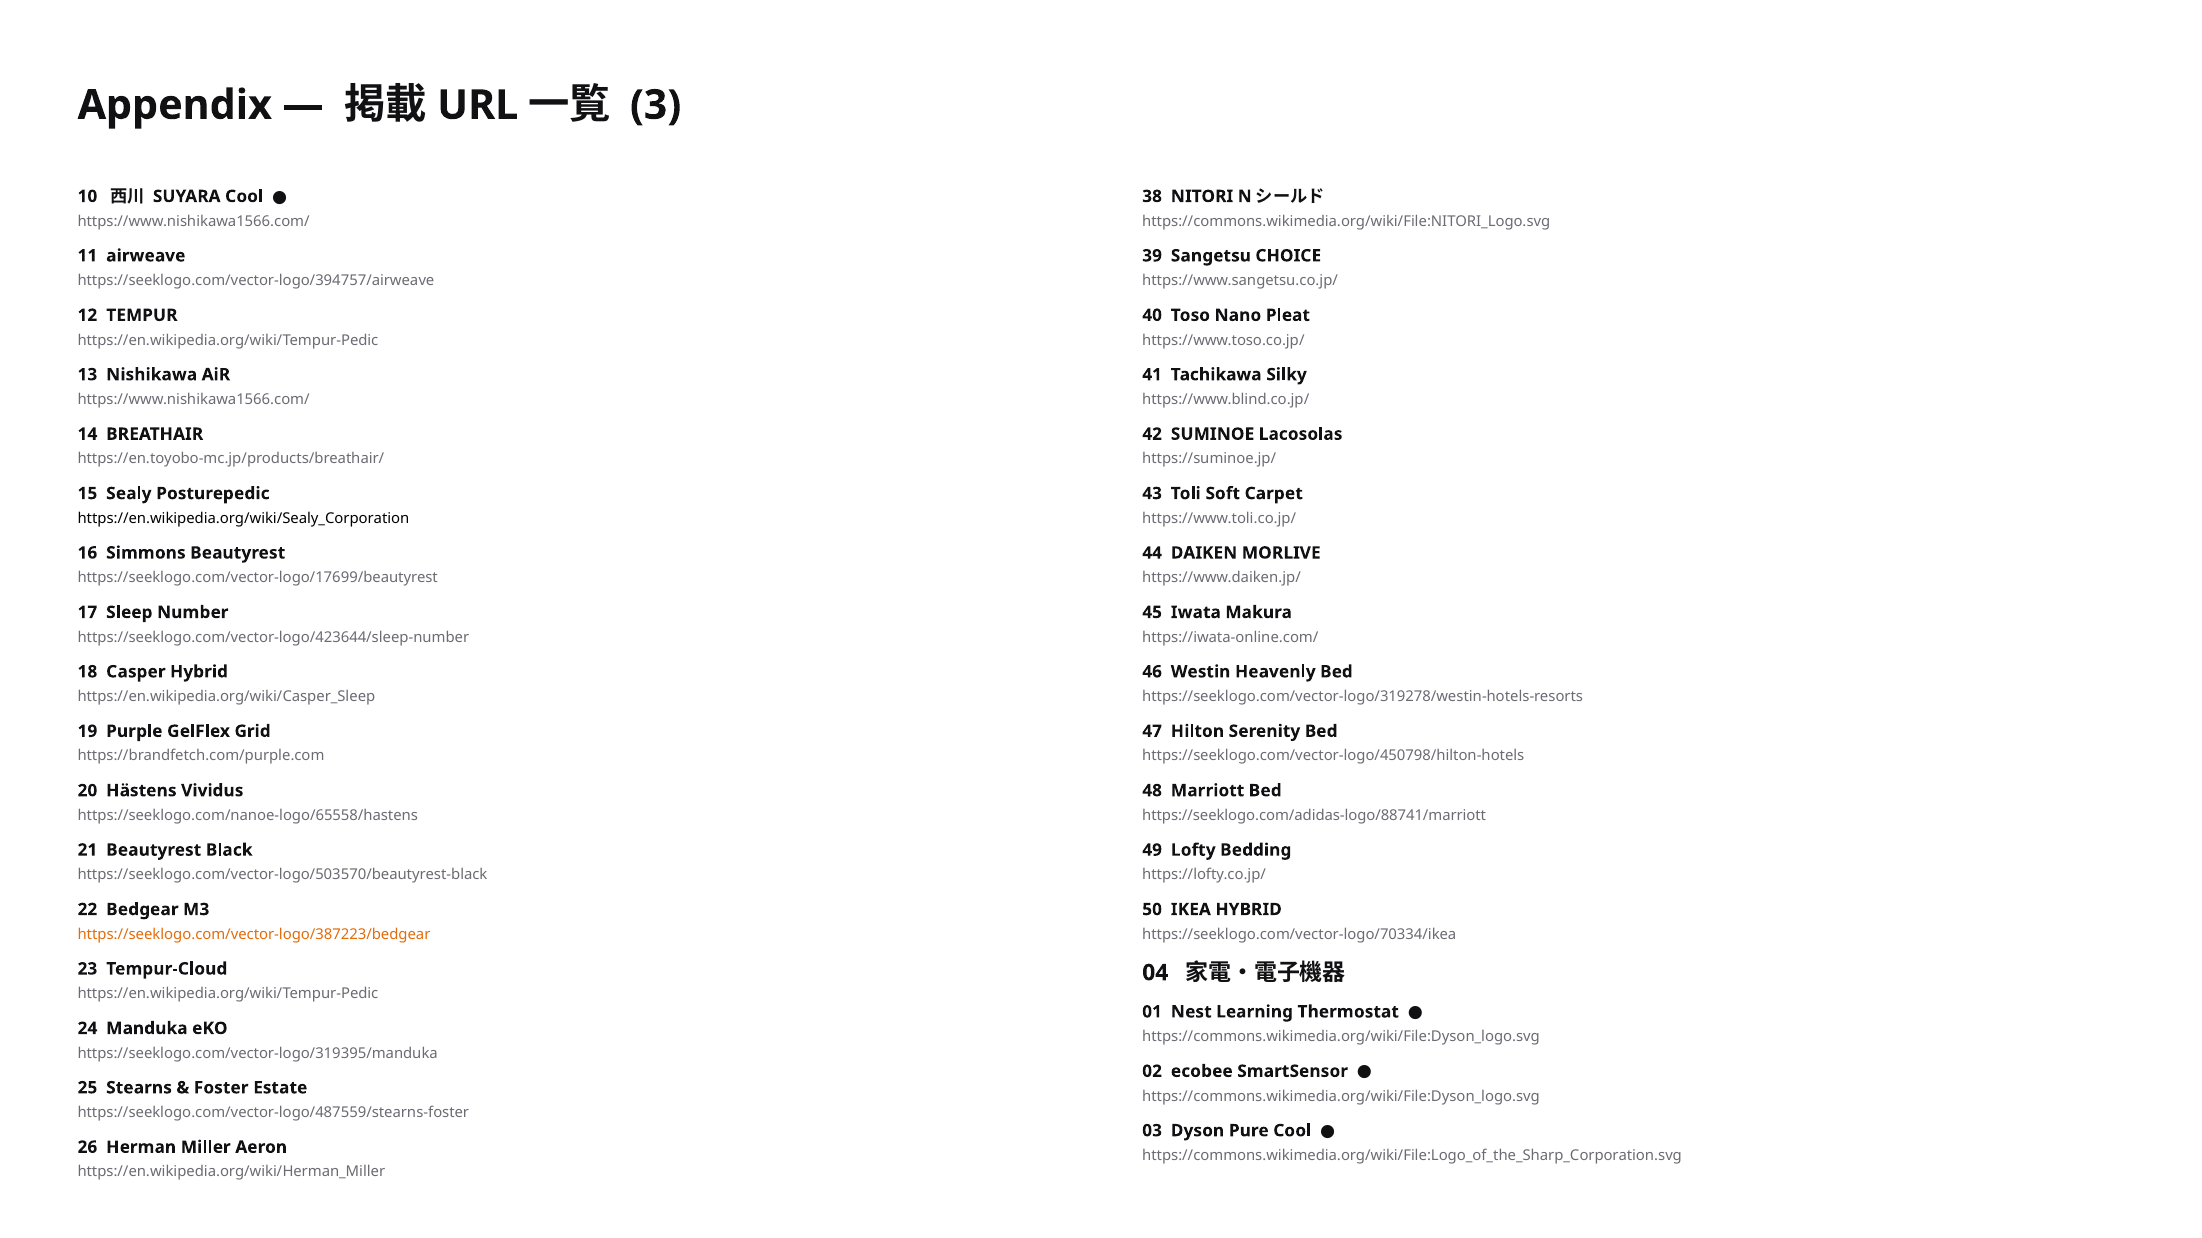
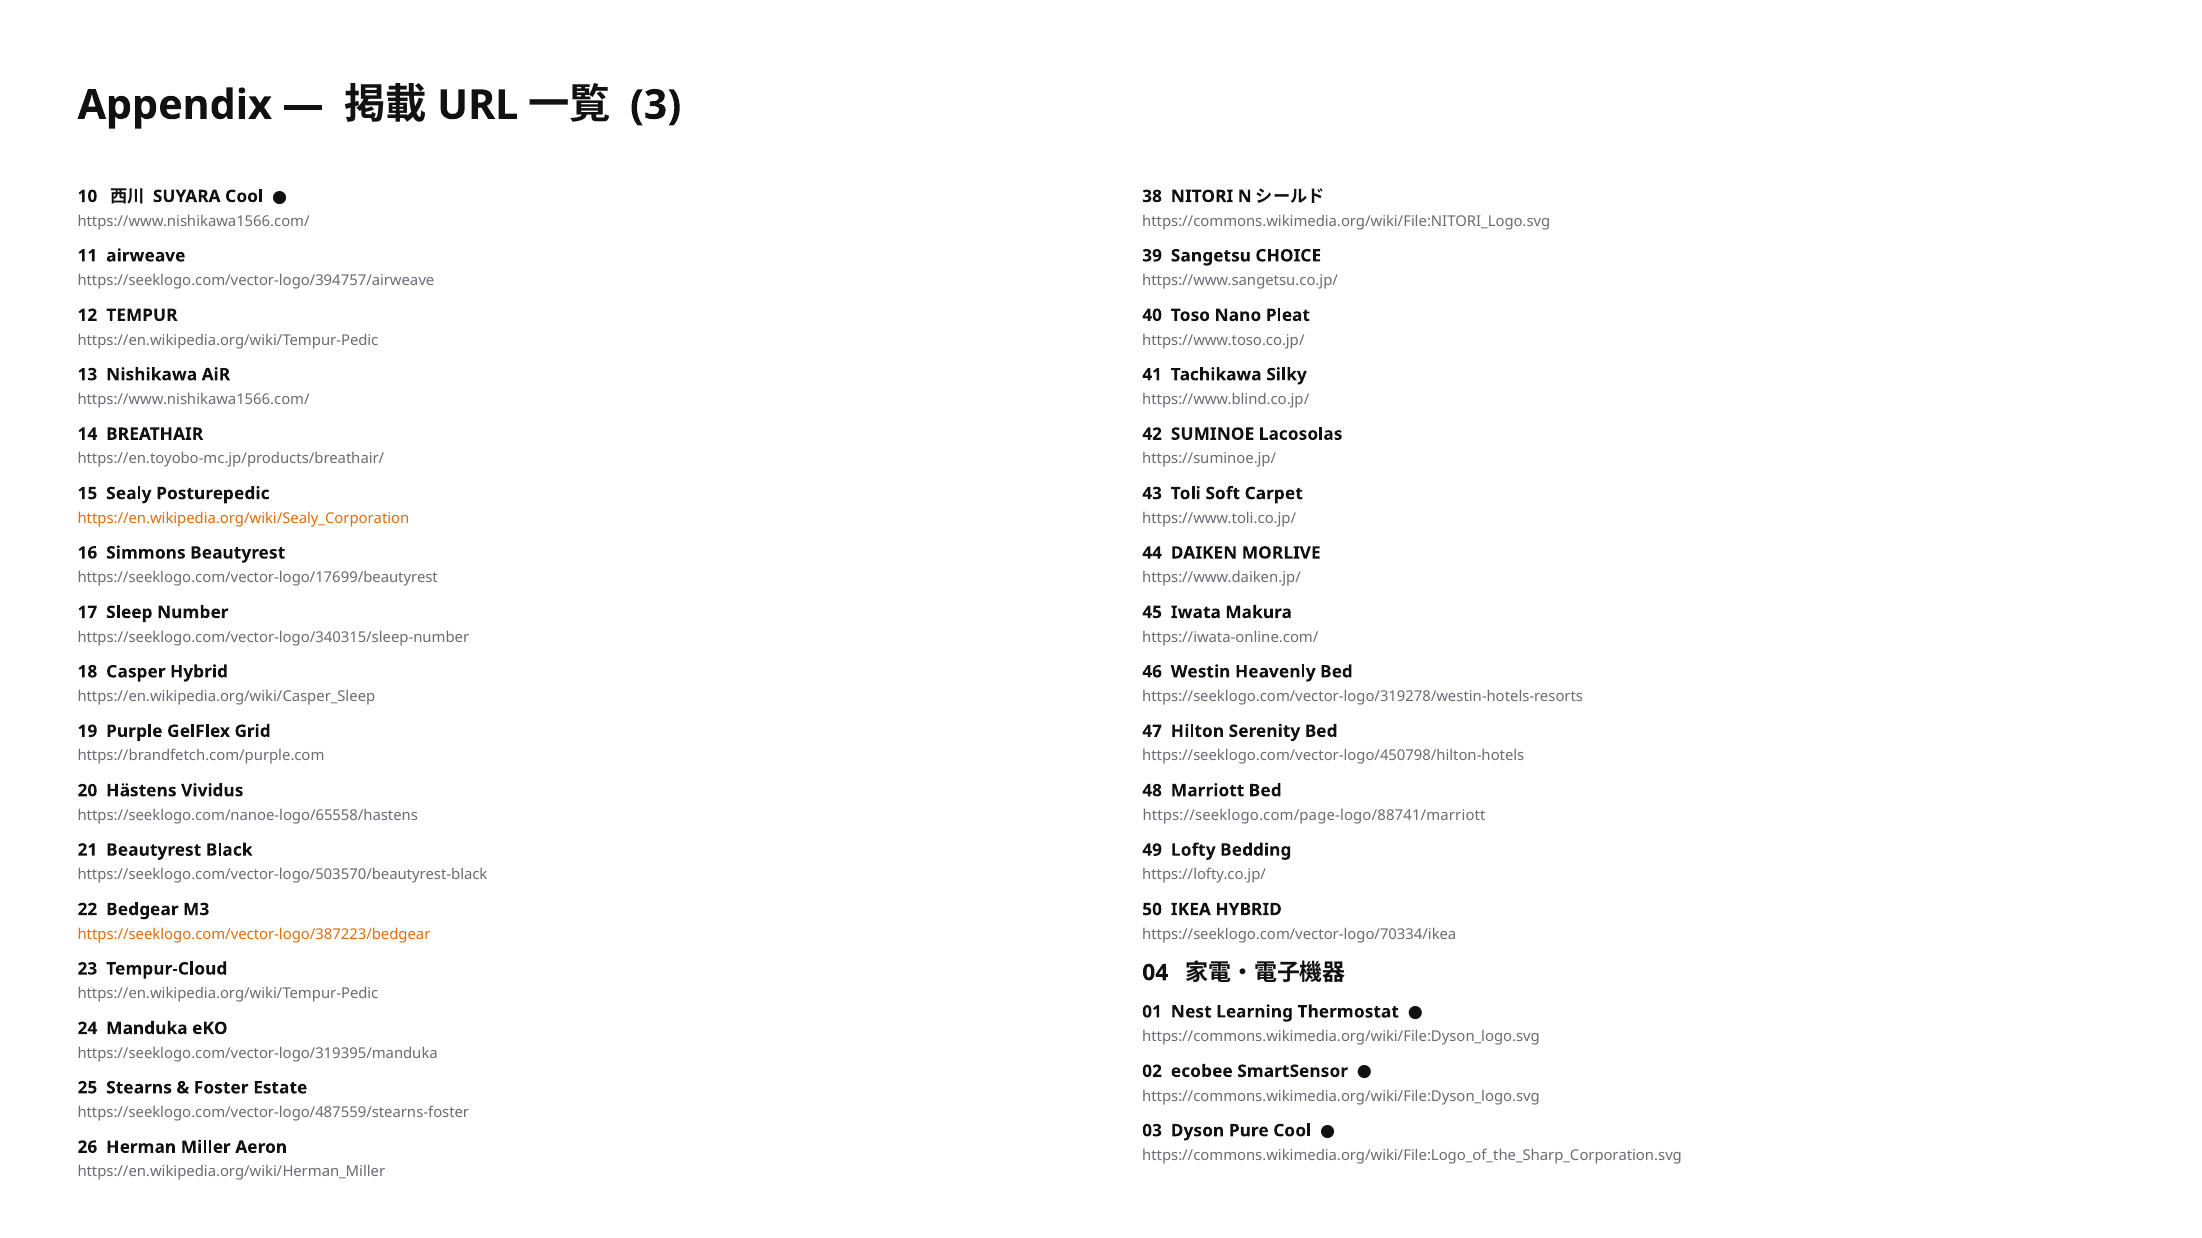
https://en.wikipedia.org/wiki/Sealy_Corporation colour: black -> orange (243, 519)
https://seeklogo.com/vector-logo/423644/sleep-number: https://seeklogo.com/vector-logo/423644/sleep-number -> https://seeklogo.com/vector-logo/340315/sleep-number (273, 638)
https://seeklogo.com/adidas-logo/88741/marriott: https://seeklogo.com/adidas-logo/88741/marriott -> https://seeklogo.com/page-logo/88741/marriott (1314, 816)
